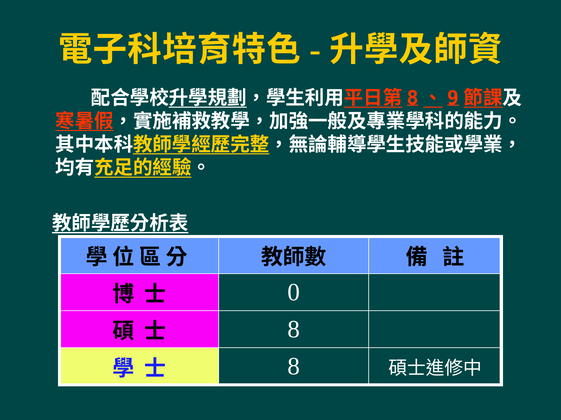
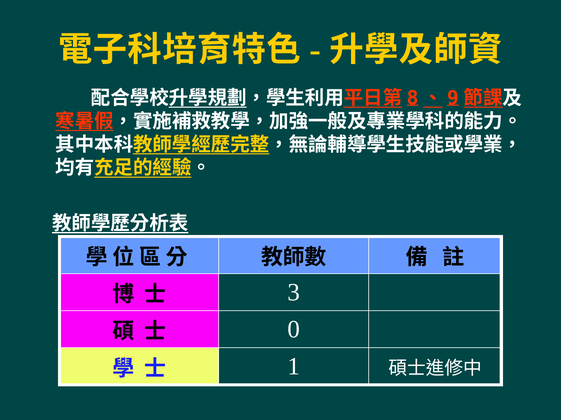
0: 0 -> 3 (294, 293)
8: 8 -> 0 (294, 330)
8: 8 -> 1 (294, 367)
